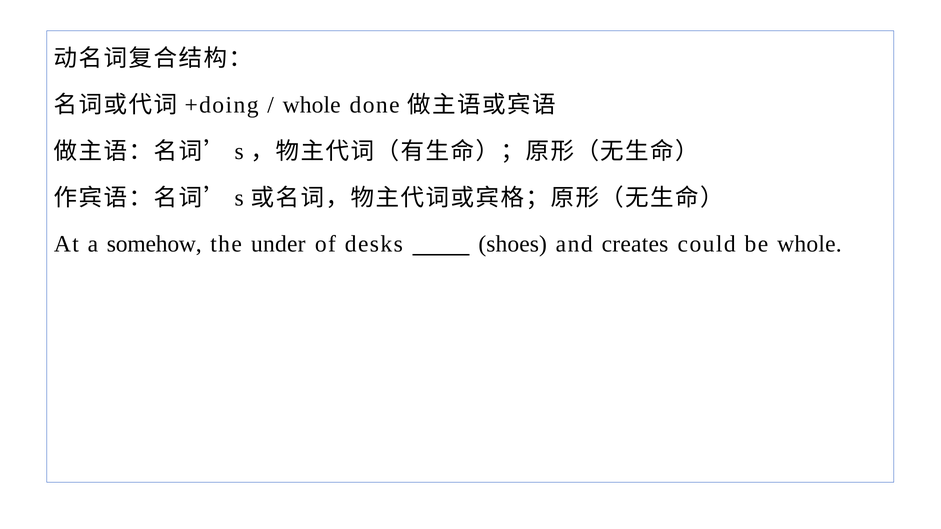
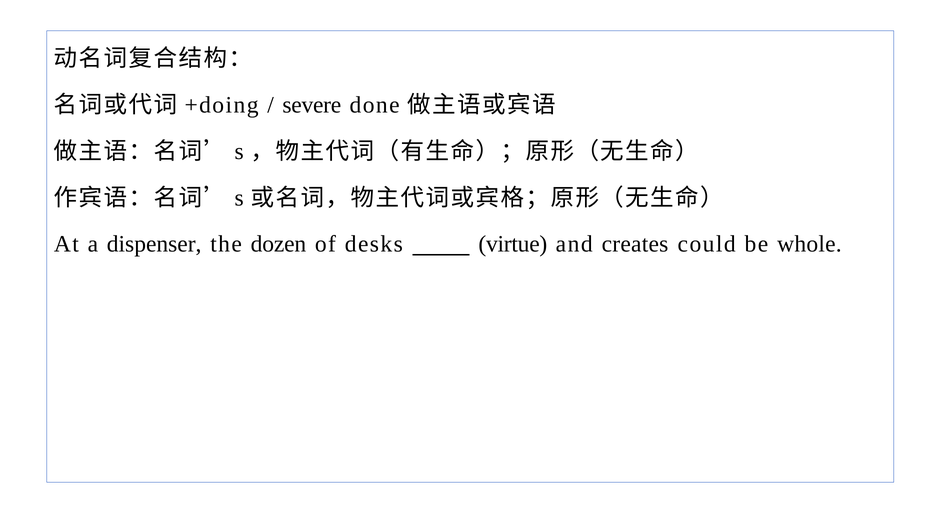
whole: whole -> severe (312, 105)
somehow: somehow -> dispenser (154, 244)
under: under -> dozen (278, 244)
shoes: shoes -> virtue (513, 244)
